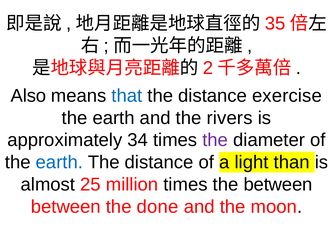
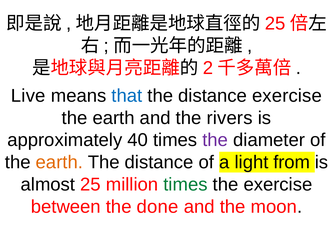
35: 35 -> 25 (275, 24)
Also: Also -> Live (28, 96)
34: 34 -> 40 (138, 140)
earth colour: blue -> orange (59, 162)
than: than -> from (292, 162)
times colour: black -> green (185, 184)
the between: between -> exercise (278, 184)
